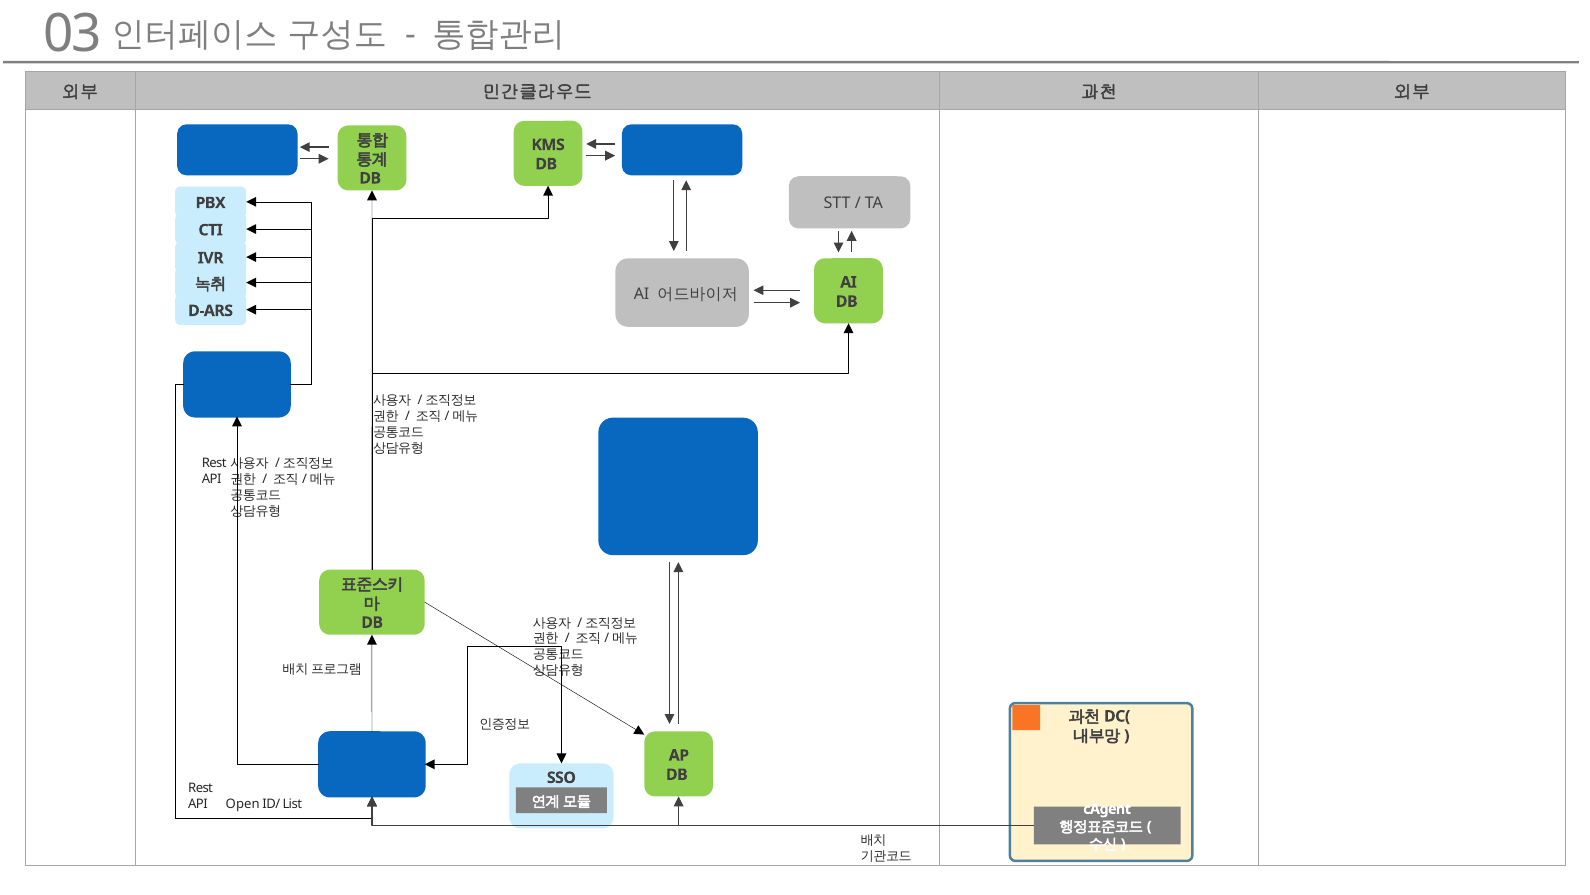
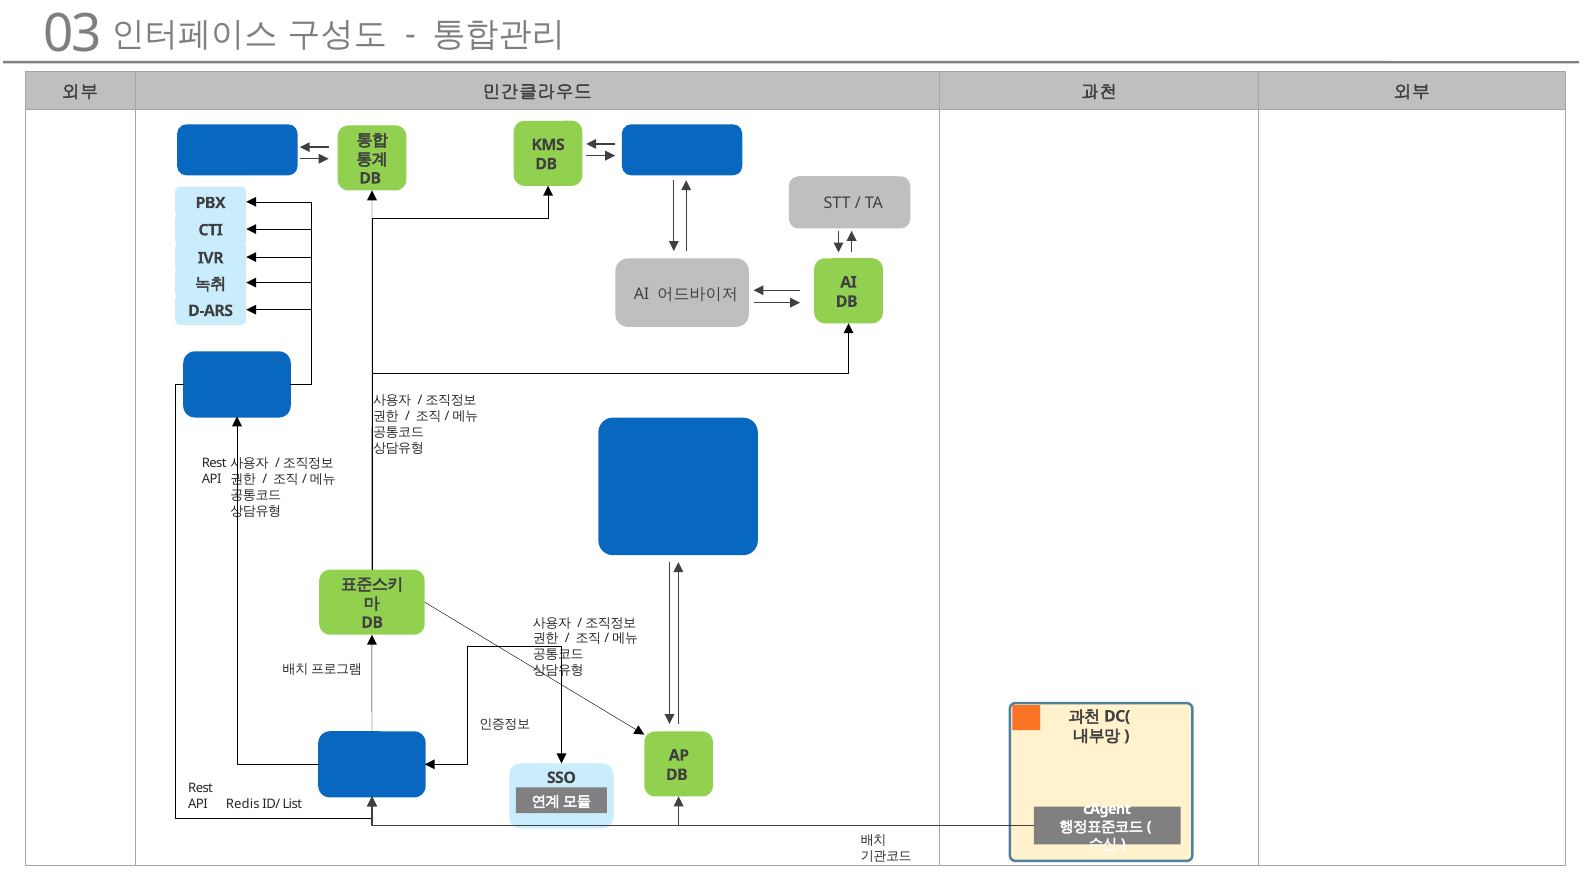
Open: Open -> Redis (243, 804)
